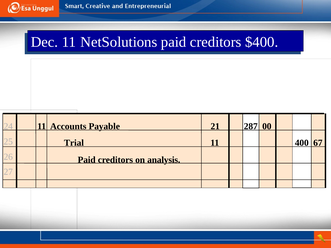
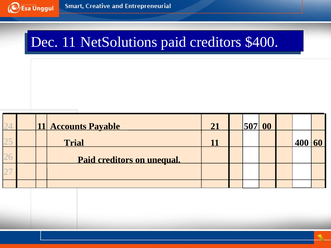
287: 287 -> 507 (251, 126)
67: 67 -> 60 (318, 143)
analysis: analysis -> unequal (164, 160)
